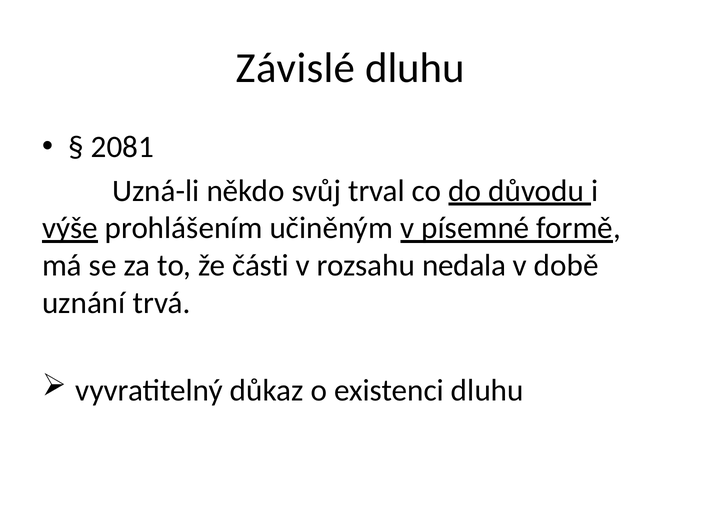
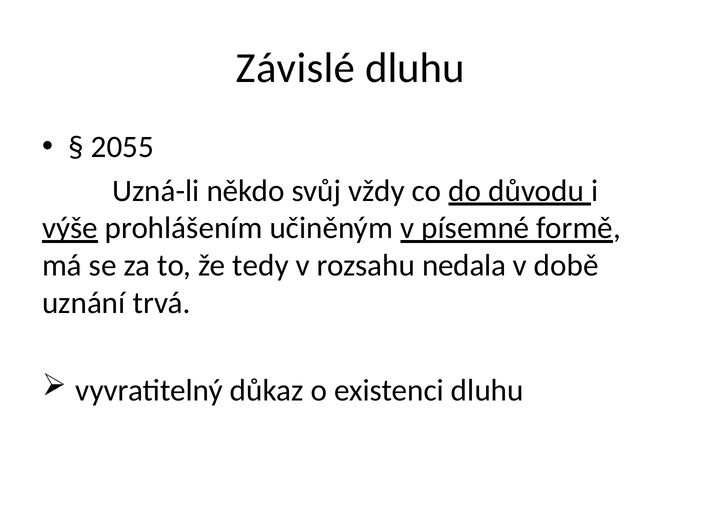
2081: 2081 -> 2055 (122, 147)
trval: trval -> vždy (377, 191)
části: části -> tedy (260, 265)
